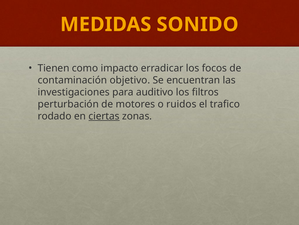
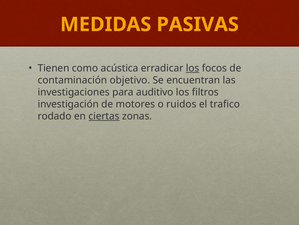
SONIDO: SONIDO -> PASIVAS (198, 24)
impacto: impacto -> acústica (120, 68)
los underline: none -> present (193, 68)
perturbación: perturbación -> investigación (68, 104)
